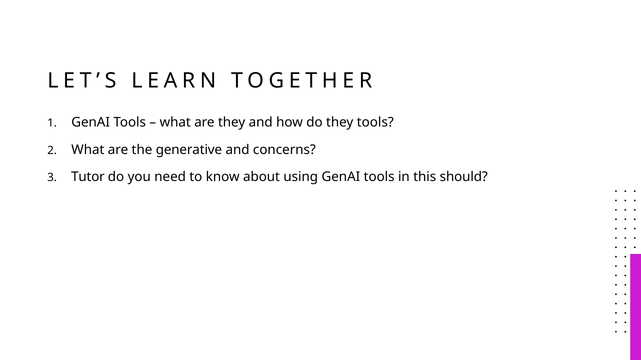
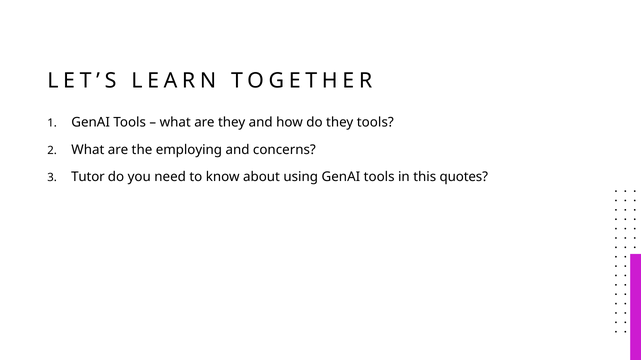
generative: generative -> employing (189, 150)
should: should -> quotes (464, 177)
